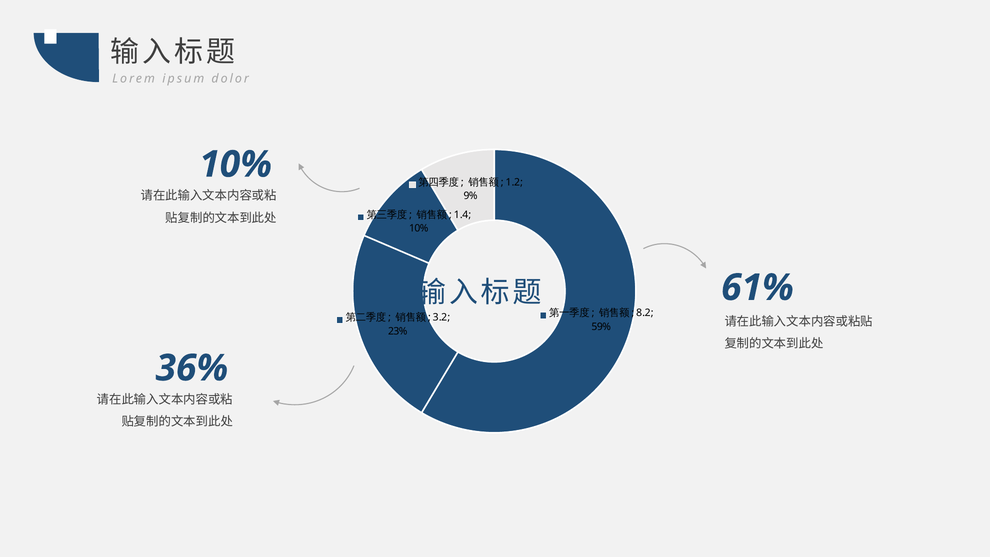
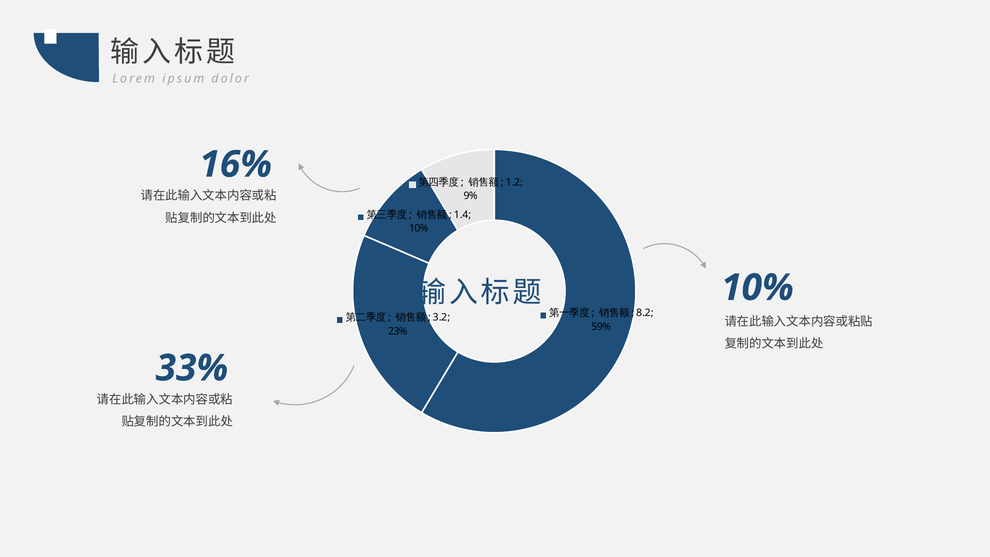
10%: 10% -> 16% (236, 164)
61%: 61% -> 10% (757, 288)
36%: 36% -> 33% (192, 368)
